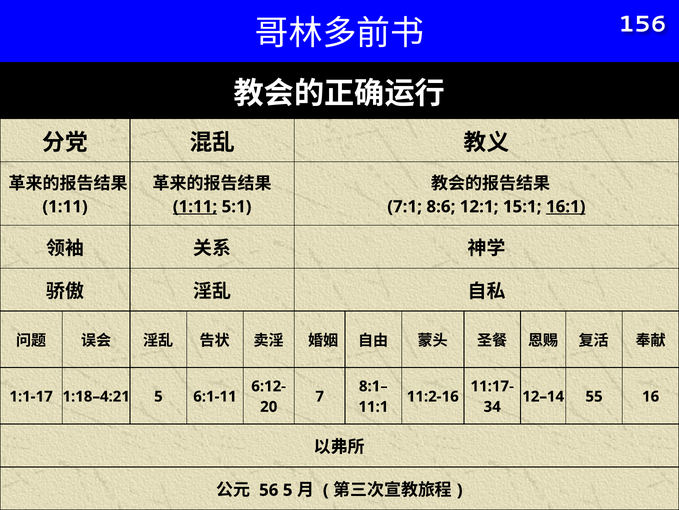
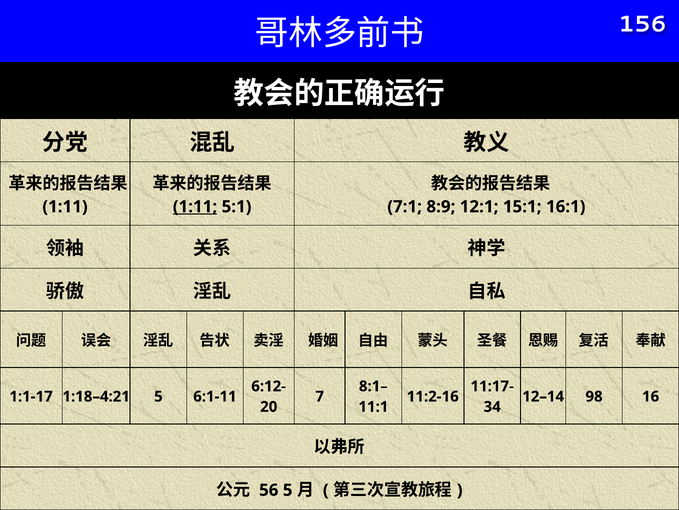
8:6: 8:6 -> 8:9 (441, 206)
16:1 underline: present -> none (566, 206)
55: 55 -> 98 (594, 396)
